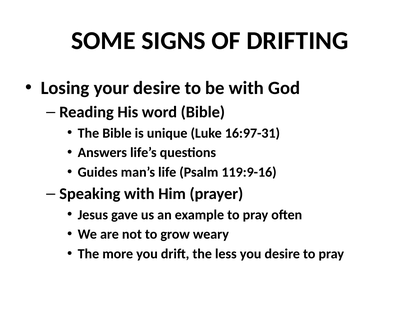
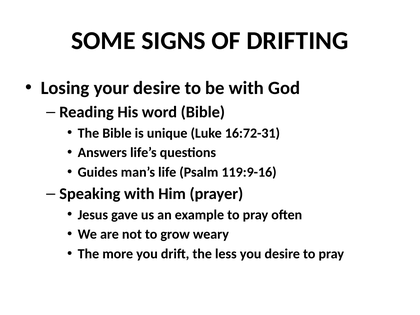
16:97-31: 16:97-31 -> 16:72-31 (252, 133)
